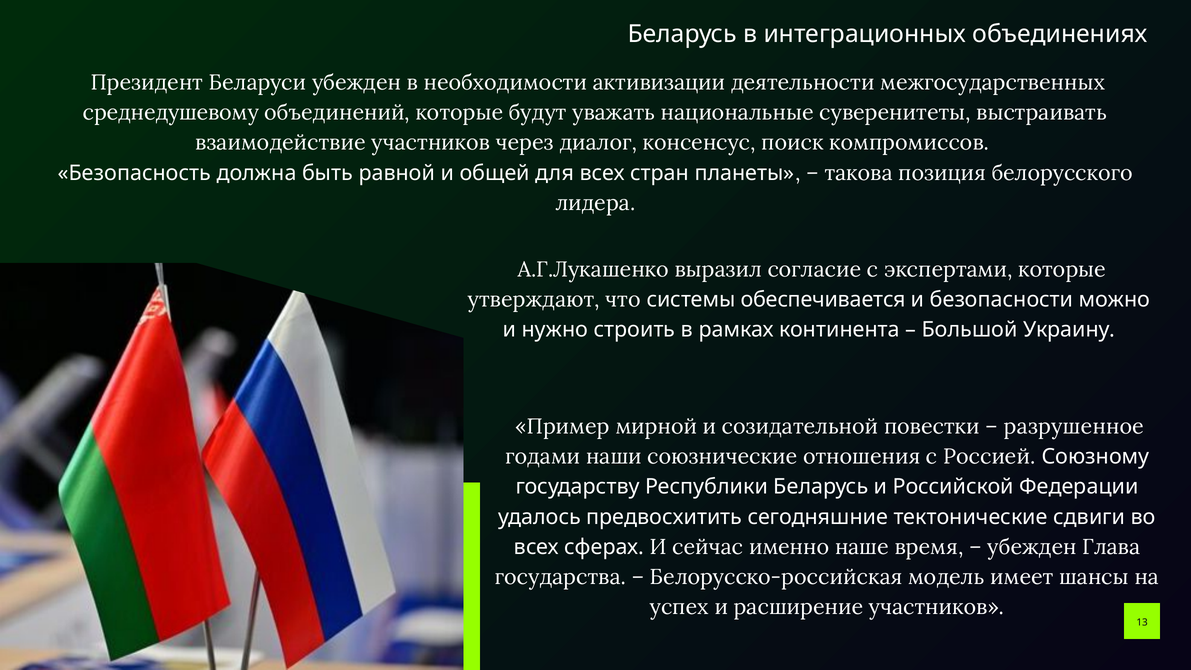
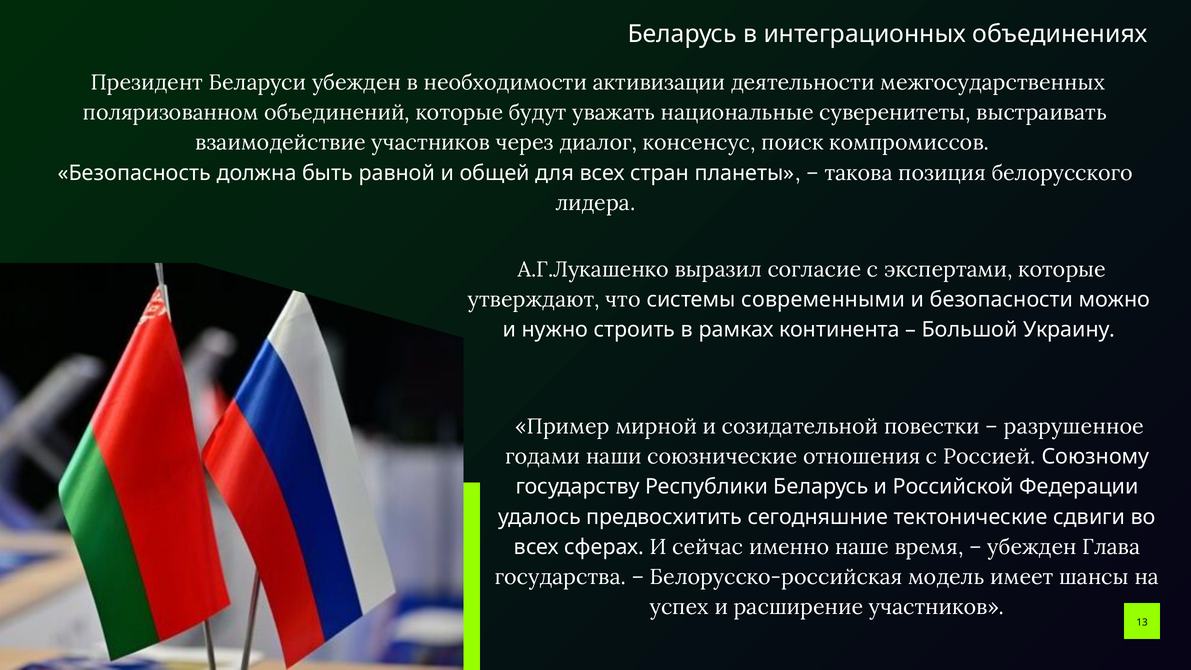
среднедушевому: среднедушевому -> поляризованном (171, 113)
обеспечивается: обеспечивается -> современными (823, 300)
